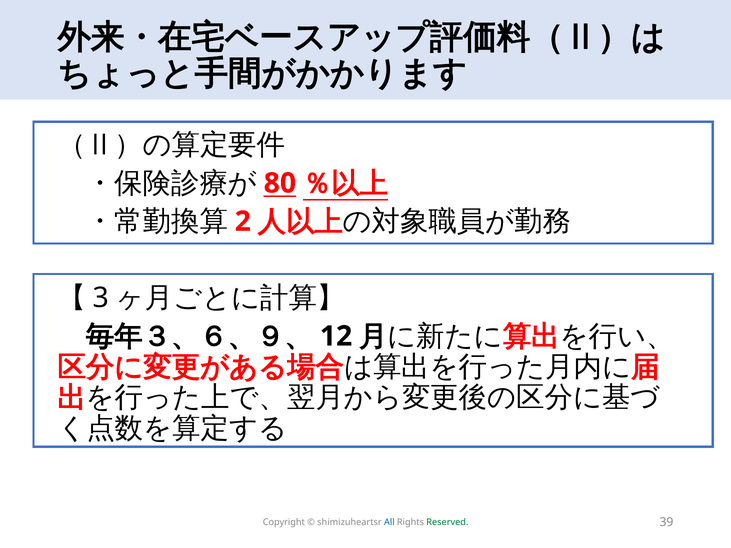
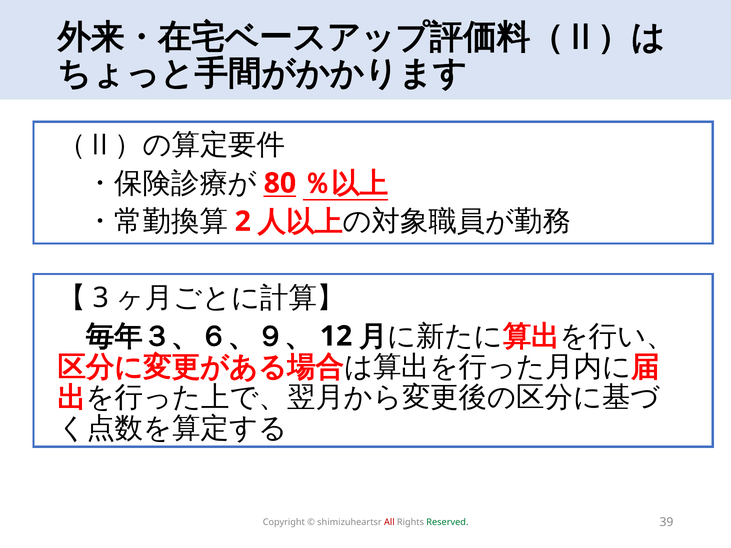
All colour: blue -> red (389, 523)
